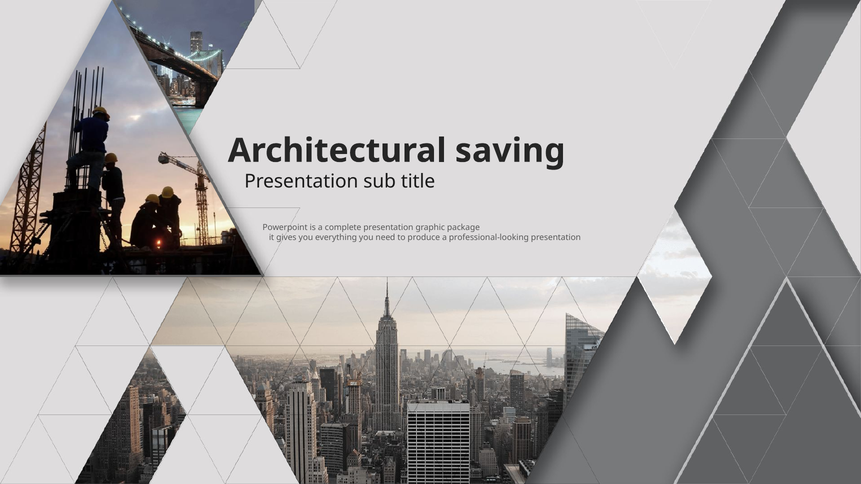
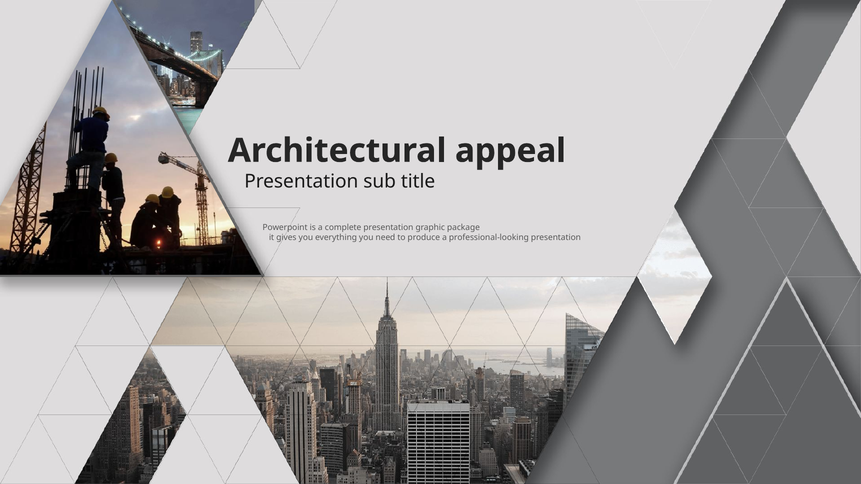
saving: saving -> appeal (510, 151)
